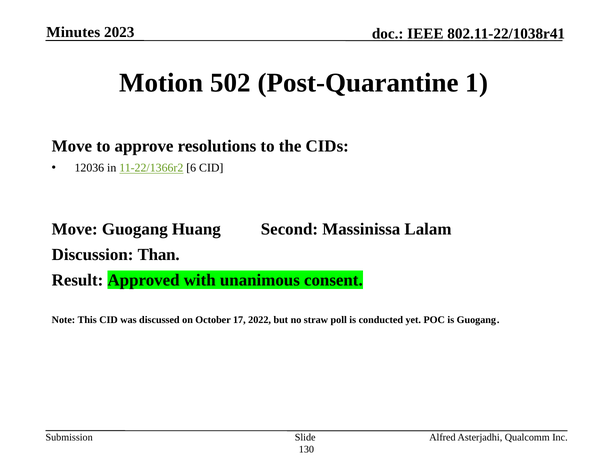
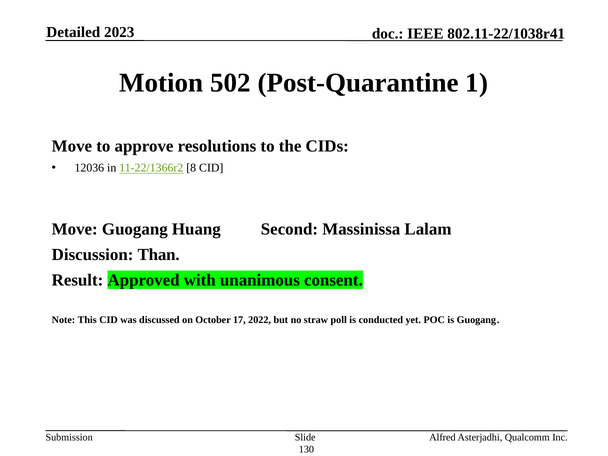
Minutes: Minutes -> Detailed (73, 32)
6: 6 -> 8 (191, 168)
